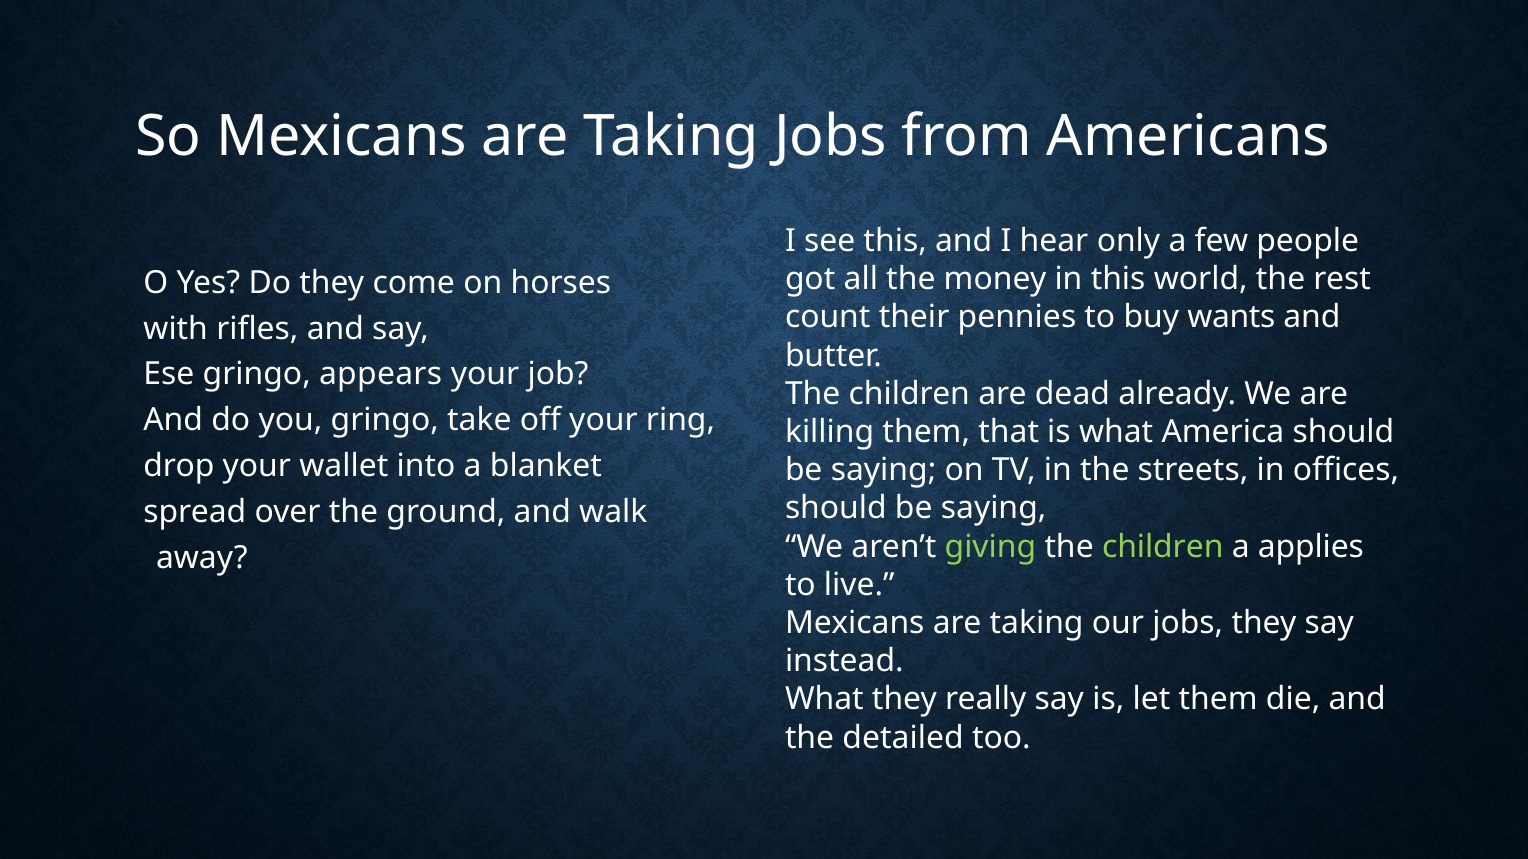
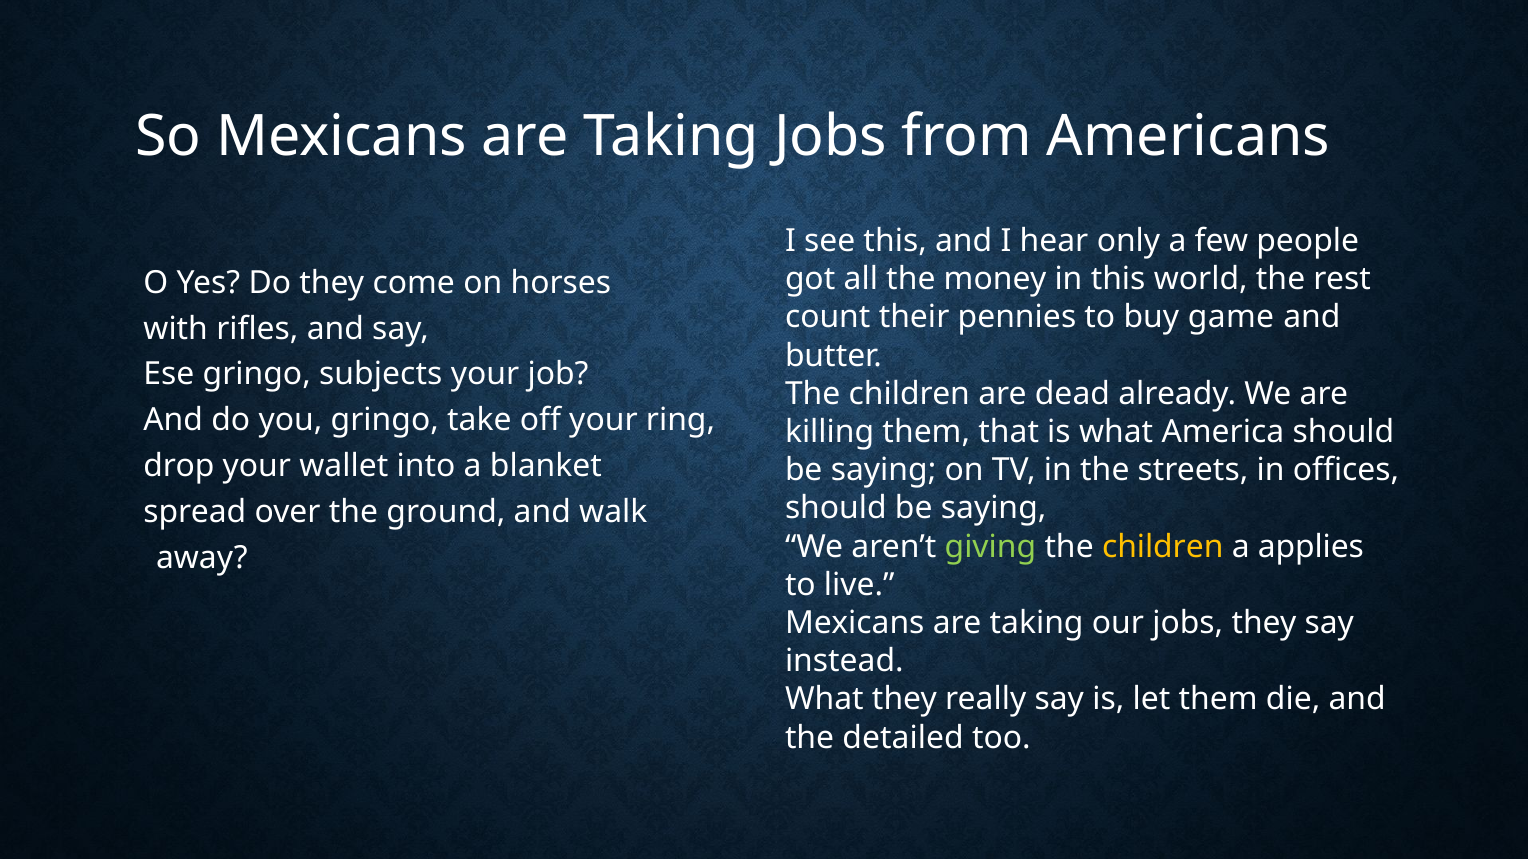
wants: wants -> game (1231, 318)
appears: appears -> subjects (381, 375)
children colour: light green -> yellow (1163, 547)
